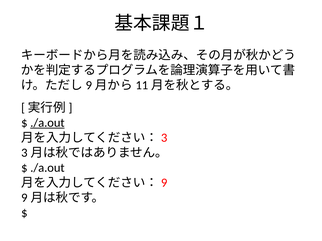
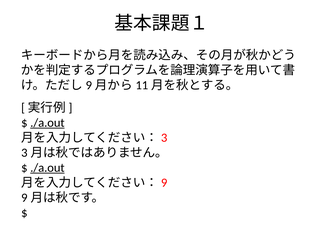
./a.out underline: none -> present (47, 168)
